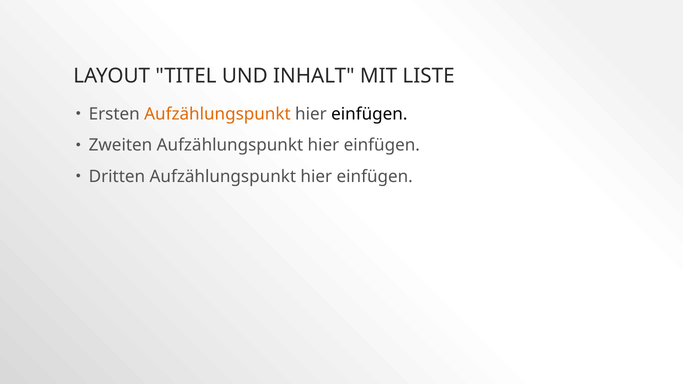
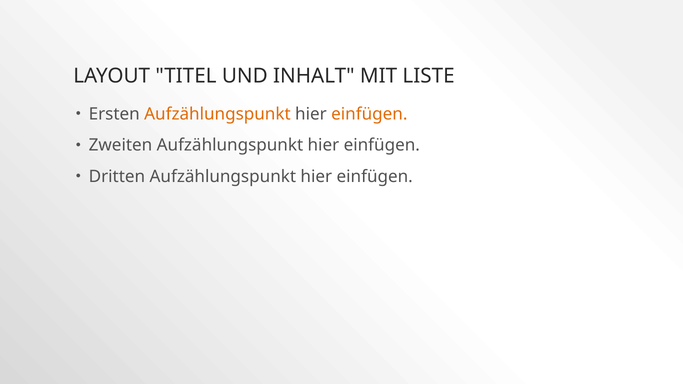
einfügen colour: black -> orange (369, 114)
